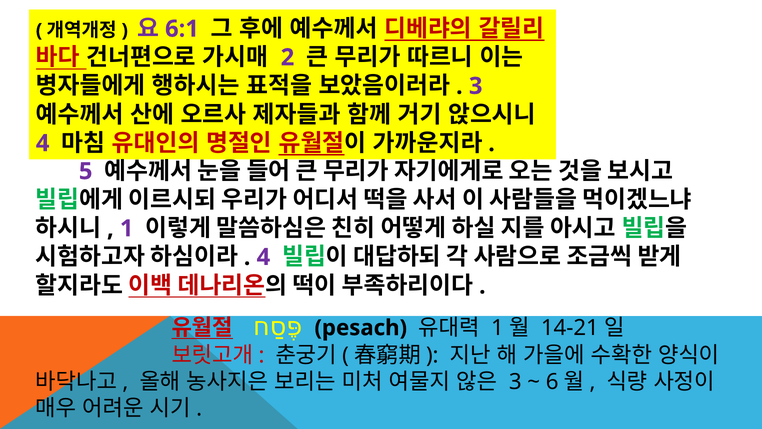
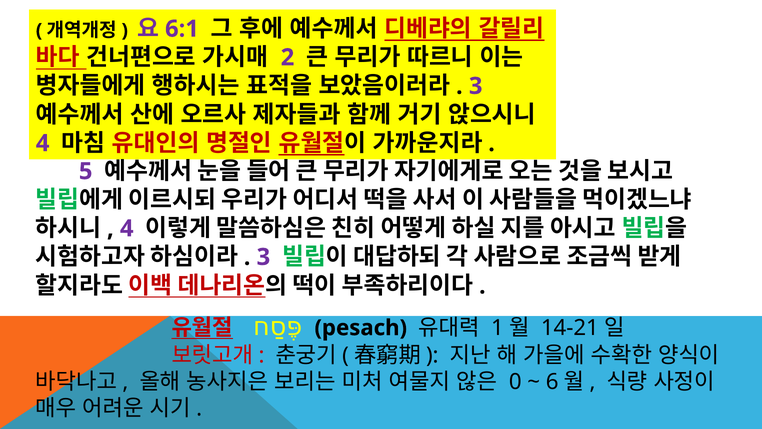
1: 1 -> 4 (127, 228)
4: 4 -> 3 (263, 257)
3: 3 -> 0 (515, 382)
